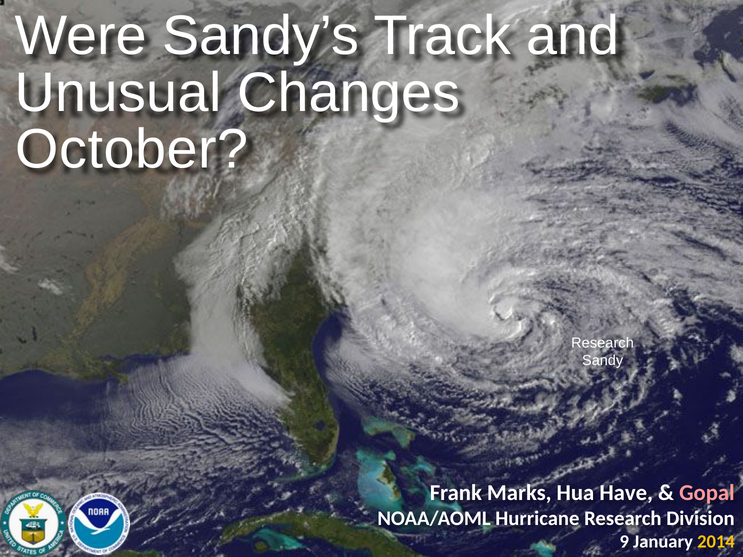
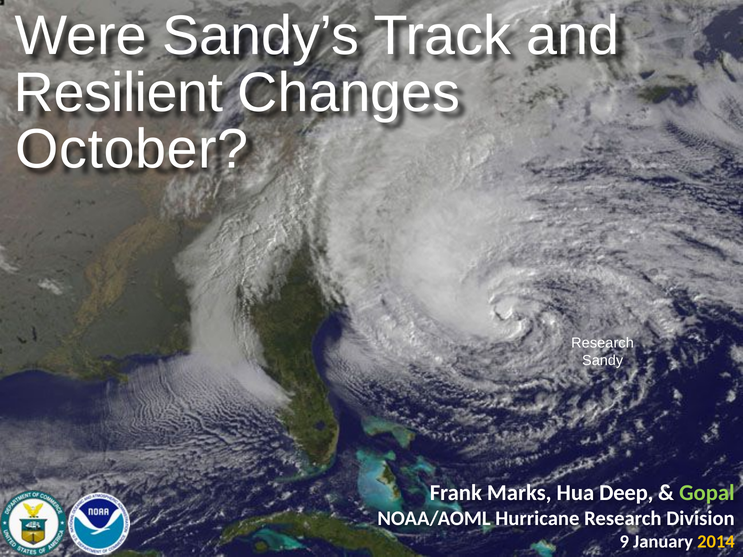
Unusual: Unusual -> Resilient (119, 93)
Have: Have -> Deep (626, 493)
Gopal colour: pink -> light green (707, 493)
